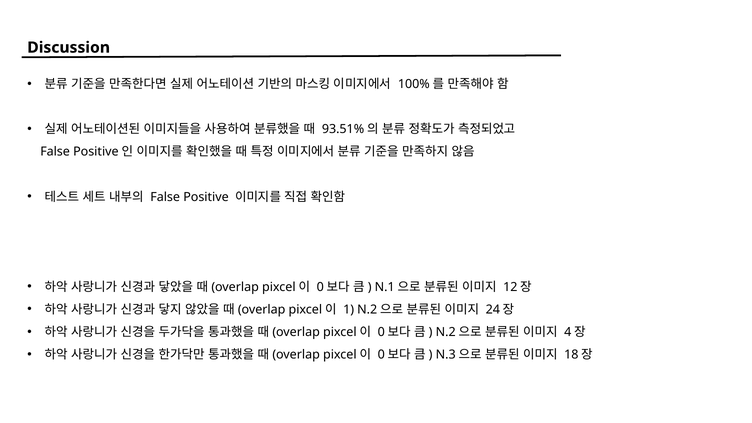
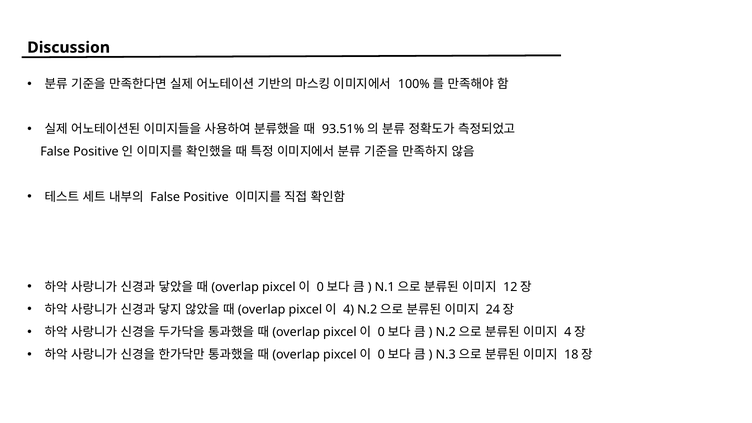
1: 1 -> 4 (349, 310)
